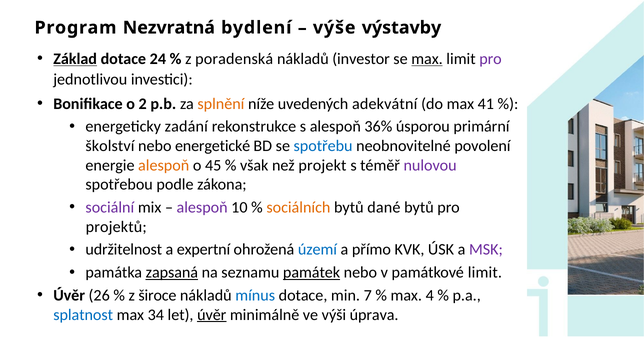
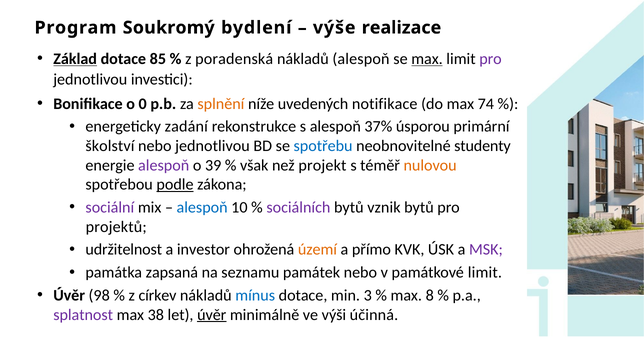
Nezvratná: Nezvratná -> Soukromý (169, 28)
výstavby: výstavby -> realizace (401, 28)
24: 24 -> 85 (158, 59)
nákladů investor: investor -> alespoň (361, 59)
2: 2 -> 0 (143, 104)
adekvátní: adekvátní -> notifikace (385, 104)
41: 41 -> 74 (486, 104)
36%: 36% -> 37% (378, 127)
nebo energetické: energetické -> jednotlivou (212, 146)
povolení: povolení -> studenty (482, 146)
alespoň colour: orange -> purple (164, 165)
45: 45 -> 39 (213, 165)
nulovou colour: purple -> orange (430, 165)
podle underline: none -> present (175, 185)
alespoň colour: purple -> blue (202, 208)
sociálních colour: orange -> purple (298, 208)
dané: dané -> vznik (384, 208)
expertní: expertní -> investor (203, 250)
území colour: blue -> orange (317, 250)
zapsaná underline: present -> none (172, 273)
památek underline: present -> none (312, 273)
26: 26 -> 98 (99, 296)
široce: široce -> církev (157, 296)
7: 7 -> 3 (368, 296)
4: 4 -> 8 (430, 296)
splatnost colour: blue -> purple (83, 315)
34: 34 -> 38 (156, 315)
úprava: úprava -> účinná (374, 315)
